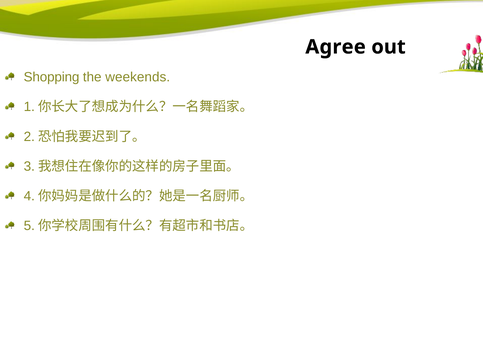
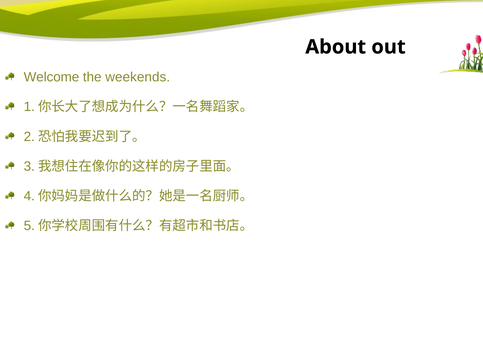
Agree: Agree -> About (336, 47)
Shopping: Shopping -> Welcome (51, 77)
